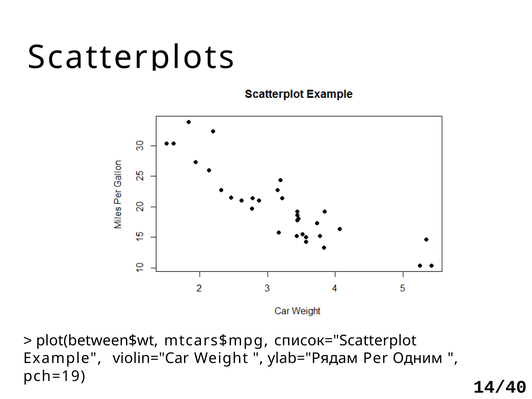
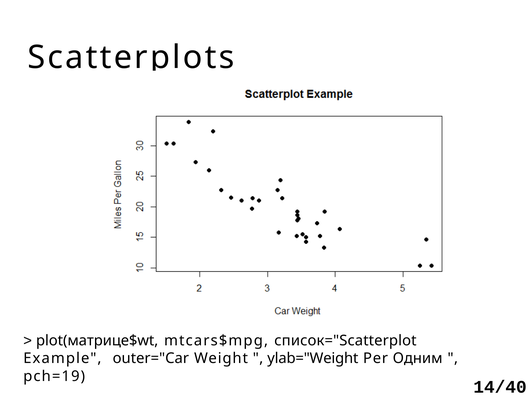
plot(between$wt: plot(between$wt -> plot(матрице$wt (97, 341)
violin="Car: violin="Car -> outer="Car (151, 358)
ylab="Рядам: ylab="Рядам -> ylab="Weight (313, 358)
